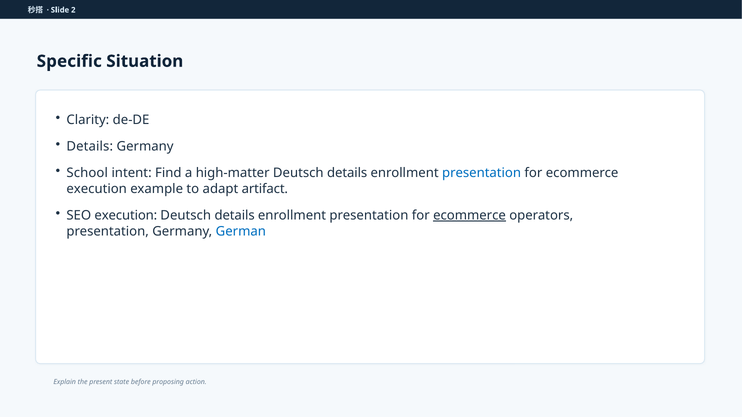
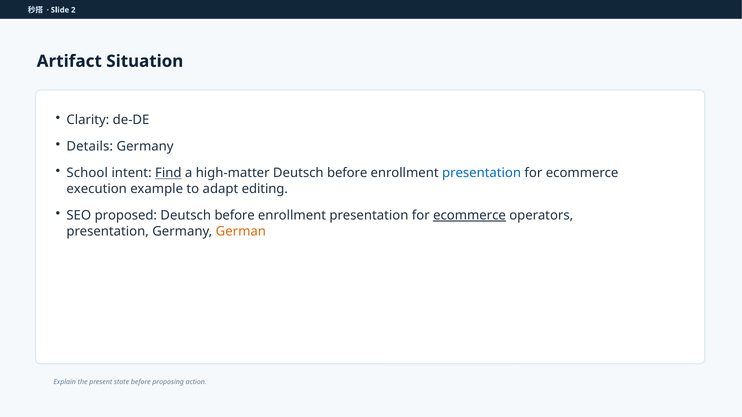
Specific: Specific -> Artifact (69, 61)
Find underline: none -> present (168, 173)
details: details -> before (347, 173)
artifact: artifact -> editing (265, 189)
SEO execution: execution -> proposed (126, 216)
details: details -> before (235, 216)
German colour: blue -> orange (241, 231)
